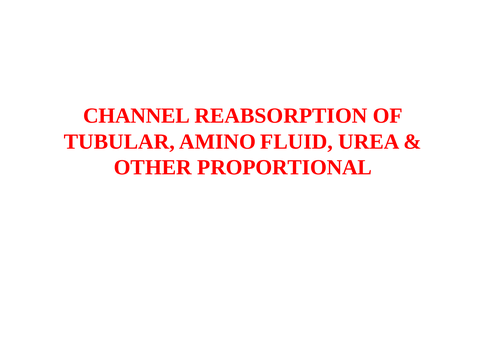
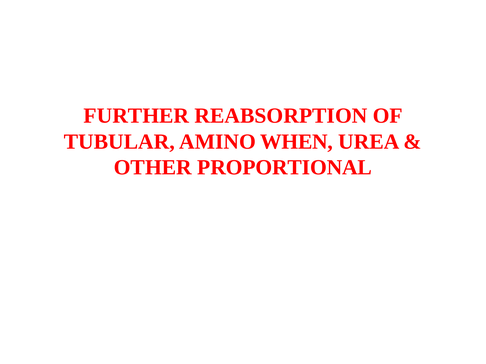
CHANNEL: CHANNEL -> FURTHER (136, 116)
FLUID: FLUID -> WHEN (297, 142)
